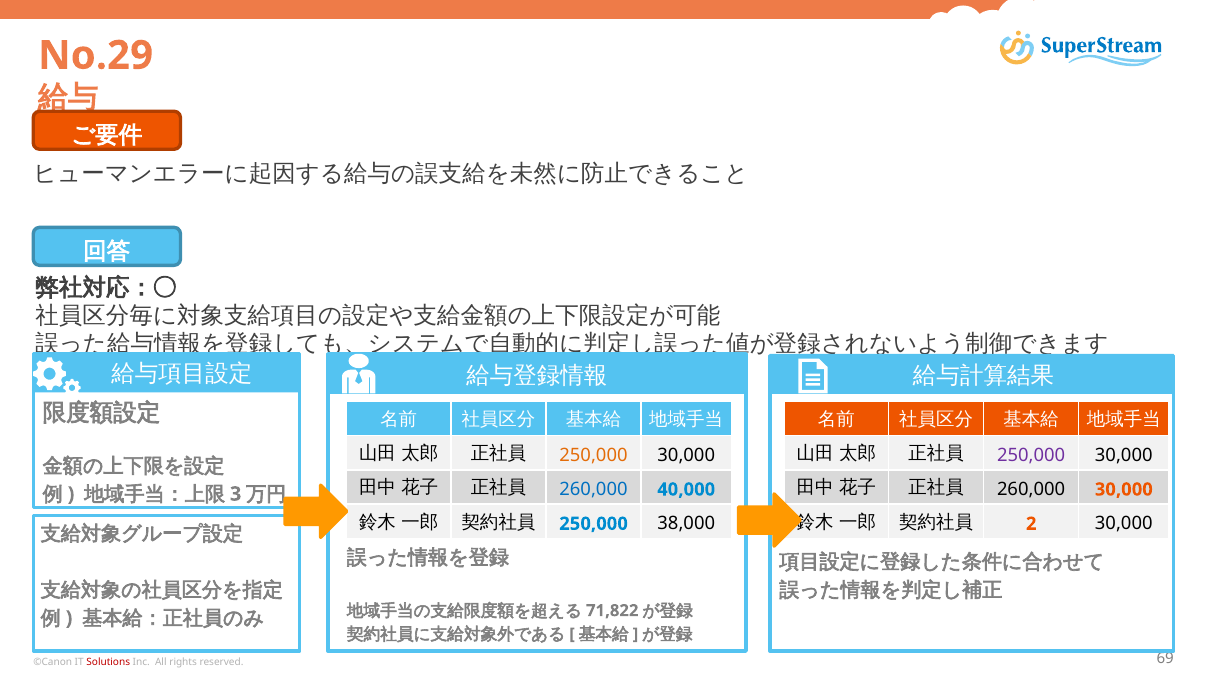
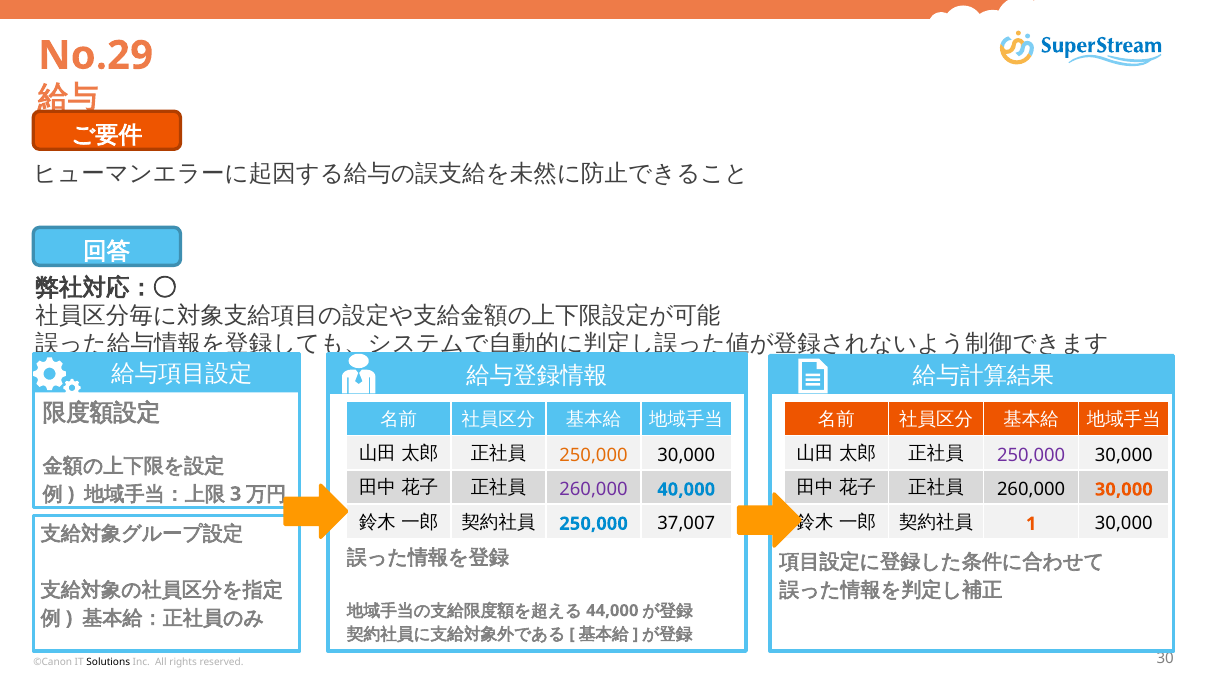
260,000 colour: blue -> purple (594, 489)
38,000: 38,000 -> 37,007 (686, 524)
2: 2 -> 1 (1031, 524)
71,822: 71,822 -> 44,000 (612, 611)
Solutions colour: red -> black (108, 662)
69: 69 -> 30 (1165, 658)
